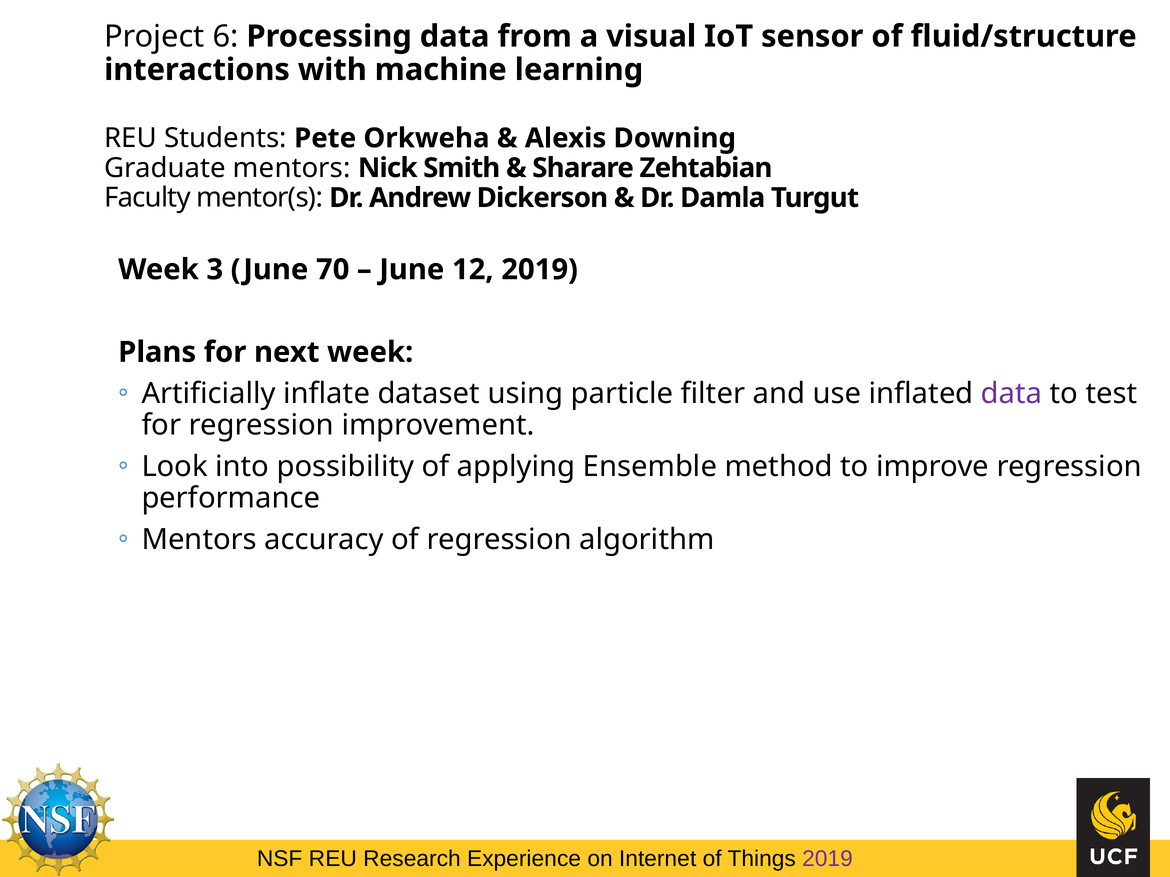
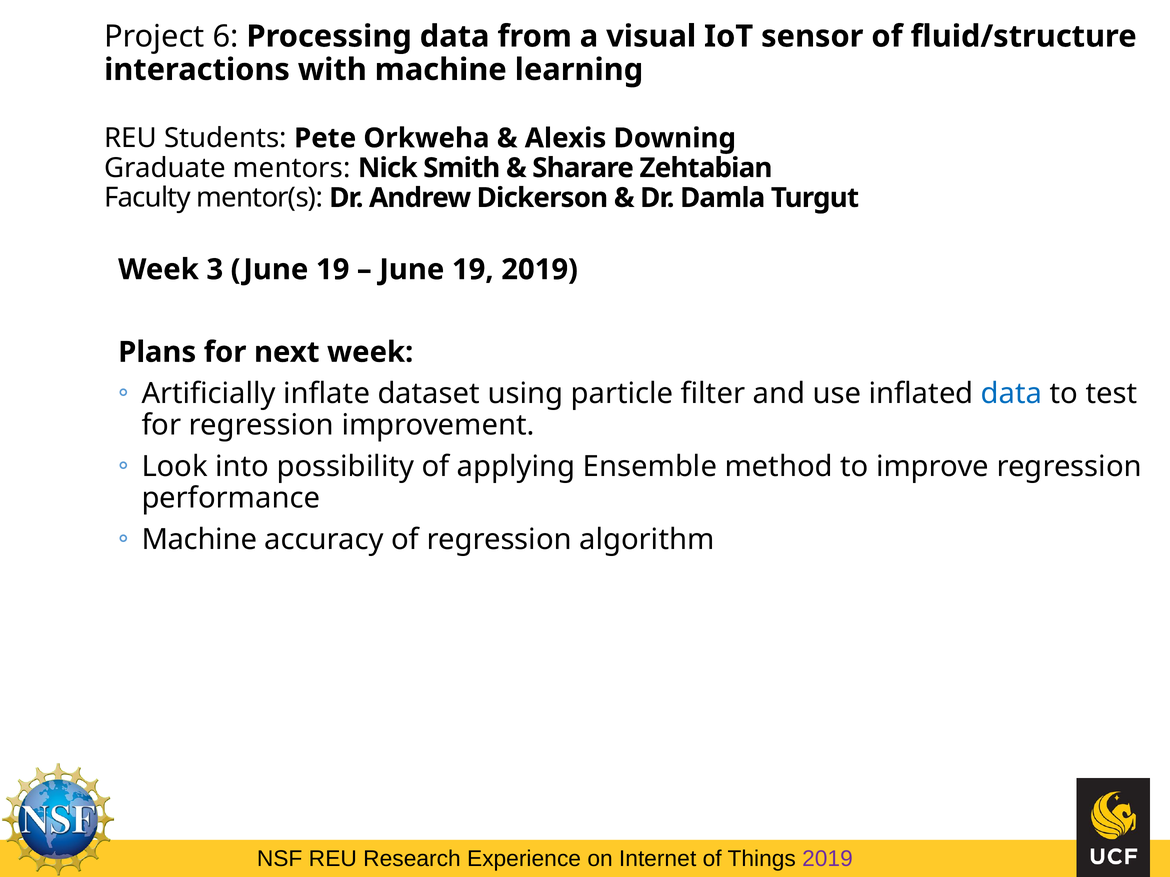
3 June 70: 70 -> 19 (333, 270)
12: 12 -> 19 (473, 270)
data colour: purple -> blue (1012, 394)
Mentors: Mentors -> Machine (199, 540)
